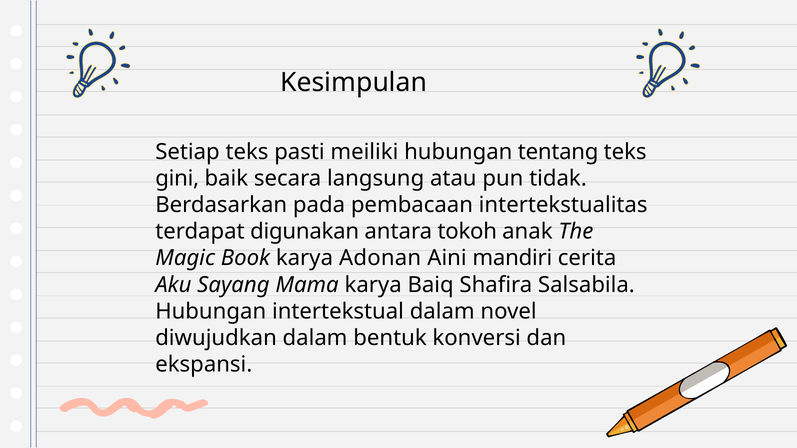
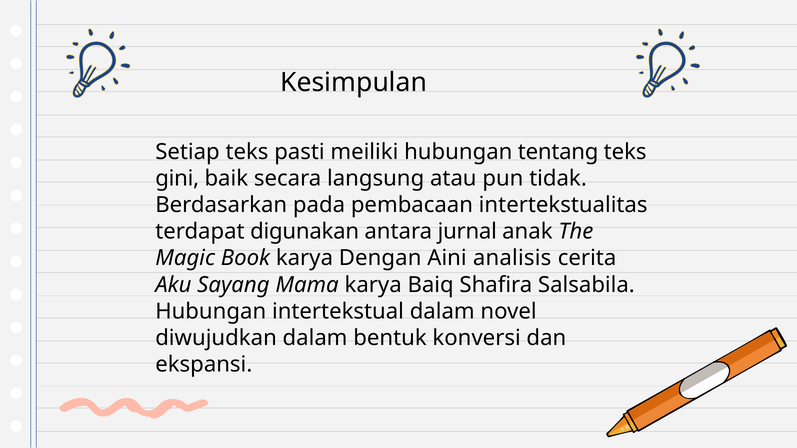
tokoh: tokoh -> jurnal (467, 232)
Adonan: Adonan -> Dengan (380, 258)
mandiri: mandiri -> analisis (512, 258)
